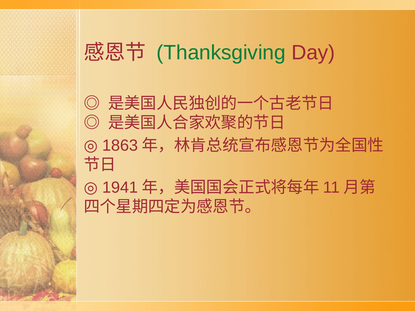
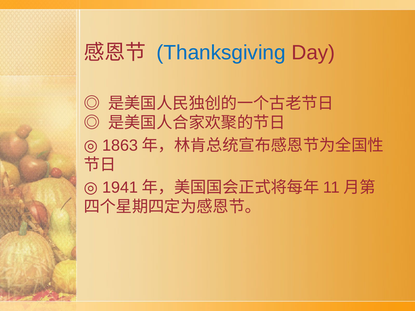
Thanksgiving colour: green -> blue (221, 53)
